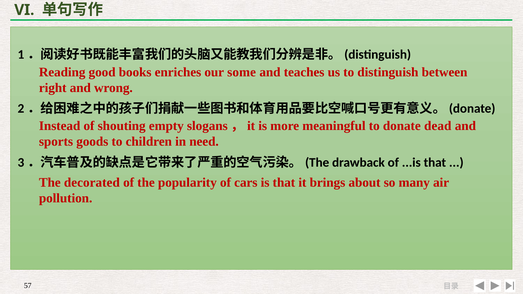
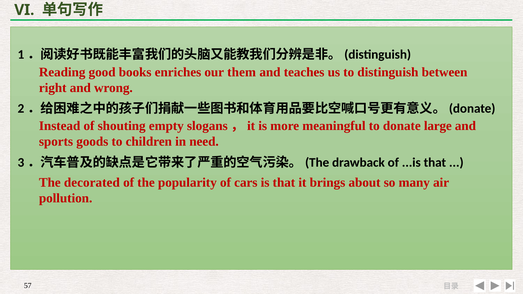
some: some -> them (242, 72)
dead: dead -> large (438, 126)
